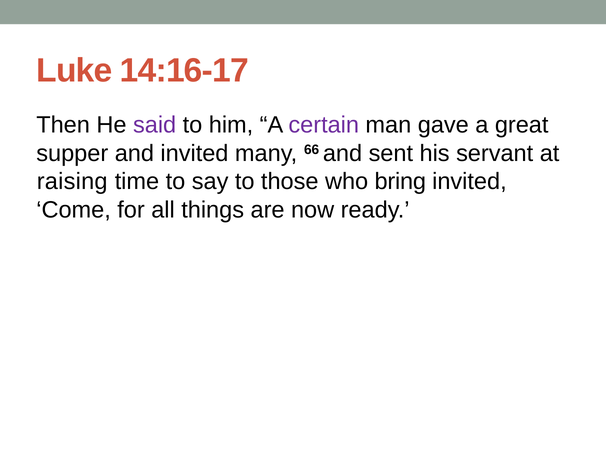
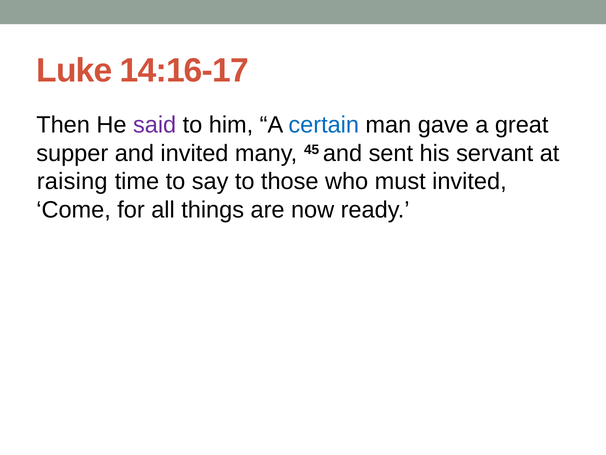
certain colour: purple -> blue (324, 125)
66: 66 -> 45 (312, 149)
bring: bring -> must (400, 181)
